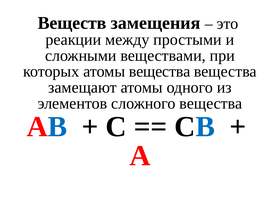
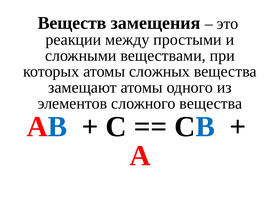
атомы вещества: вещества -> сложных (160, 72)
